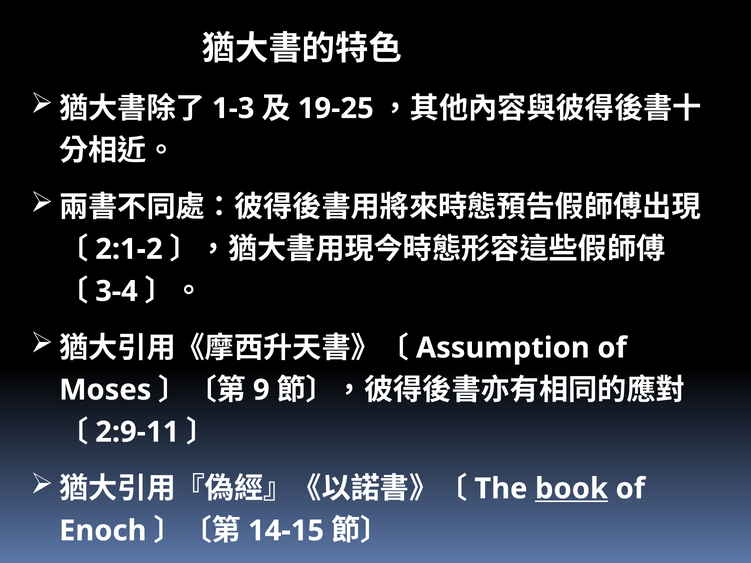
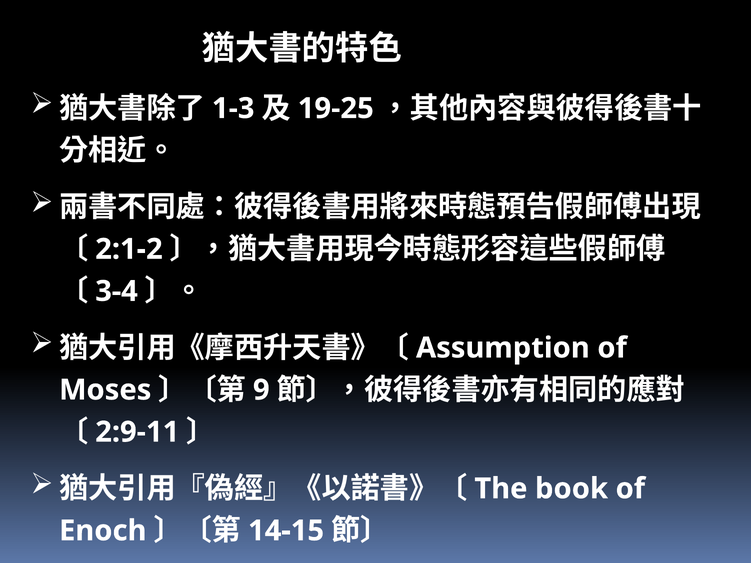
book underline: present -> none (572, 489)
